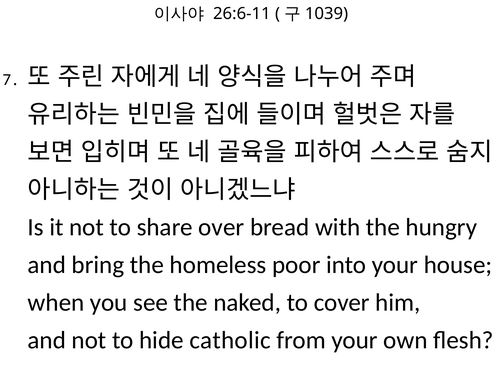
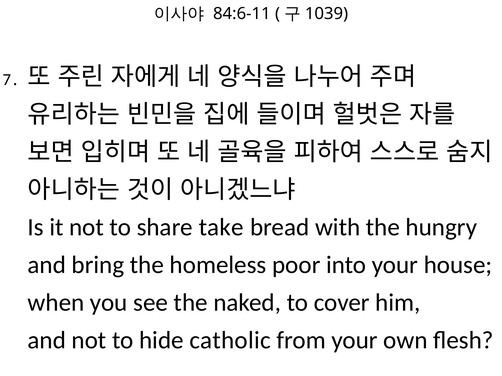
26:6-11: 26:6-11 -> 84:6-11 (242, 14)
over: over -> take (221, 228)
